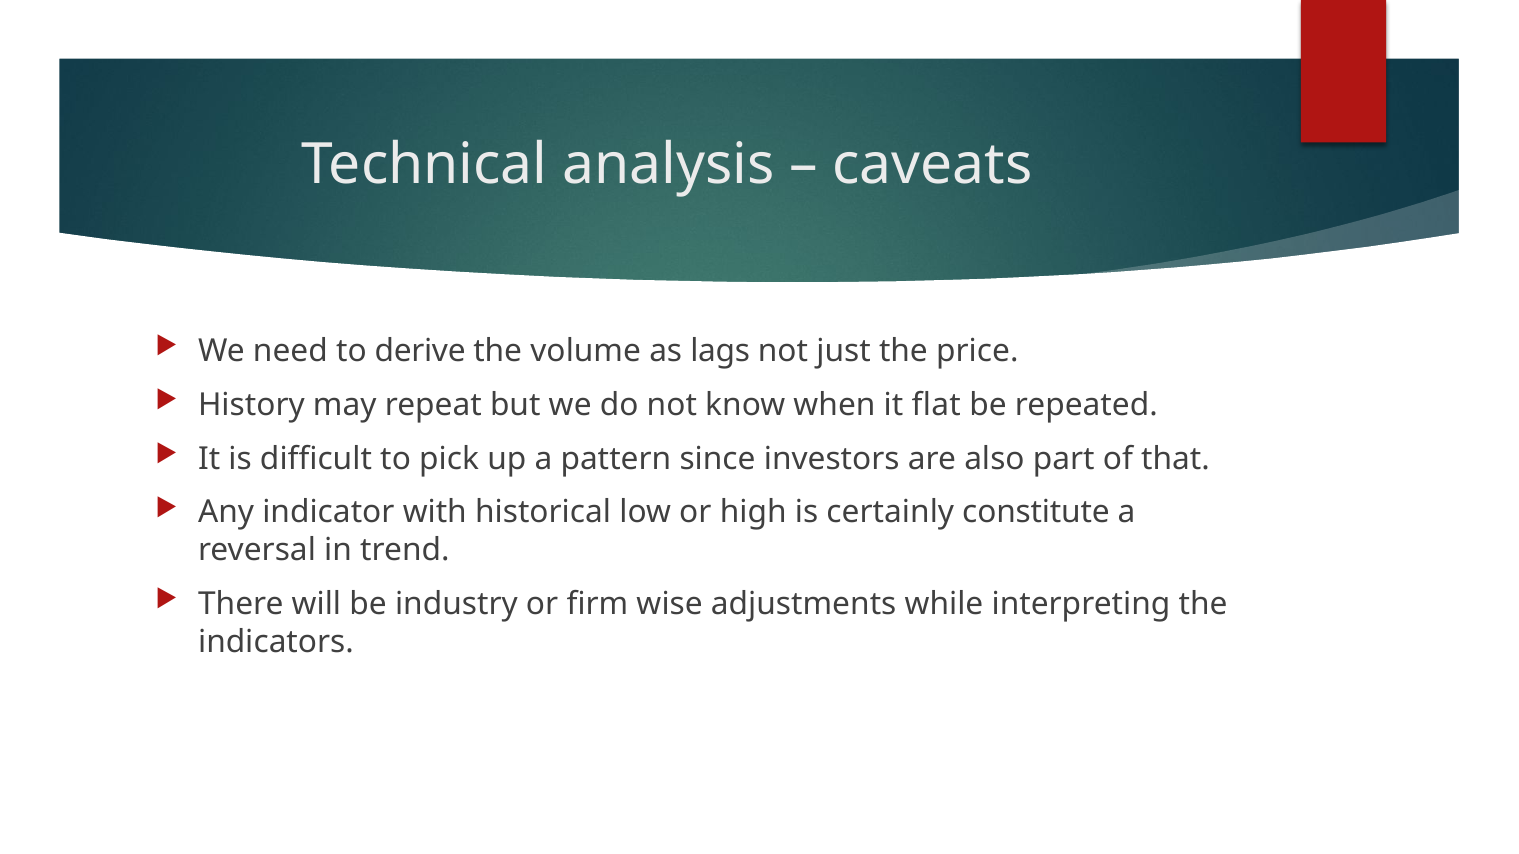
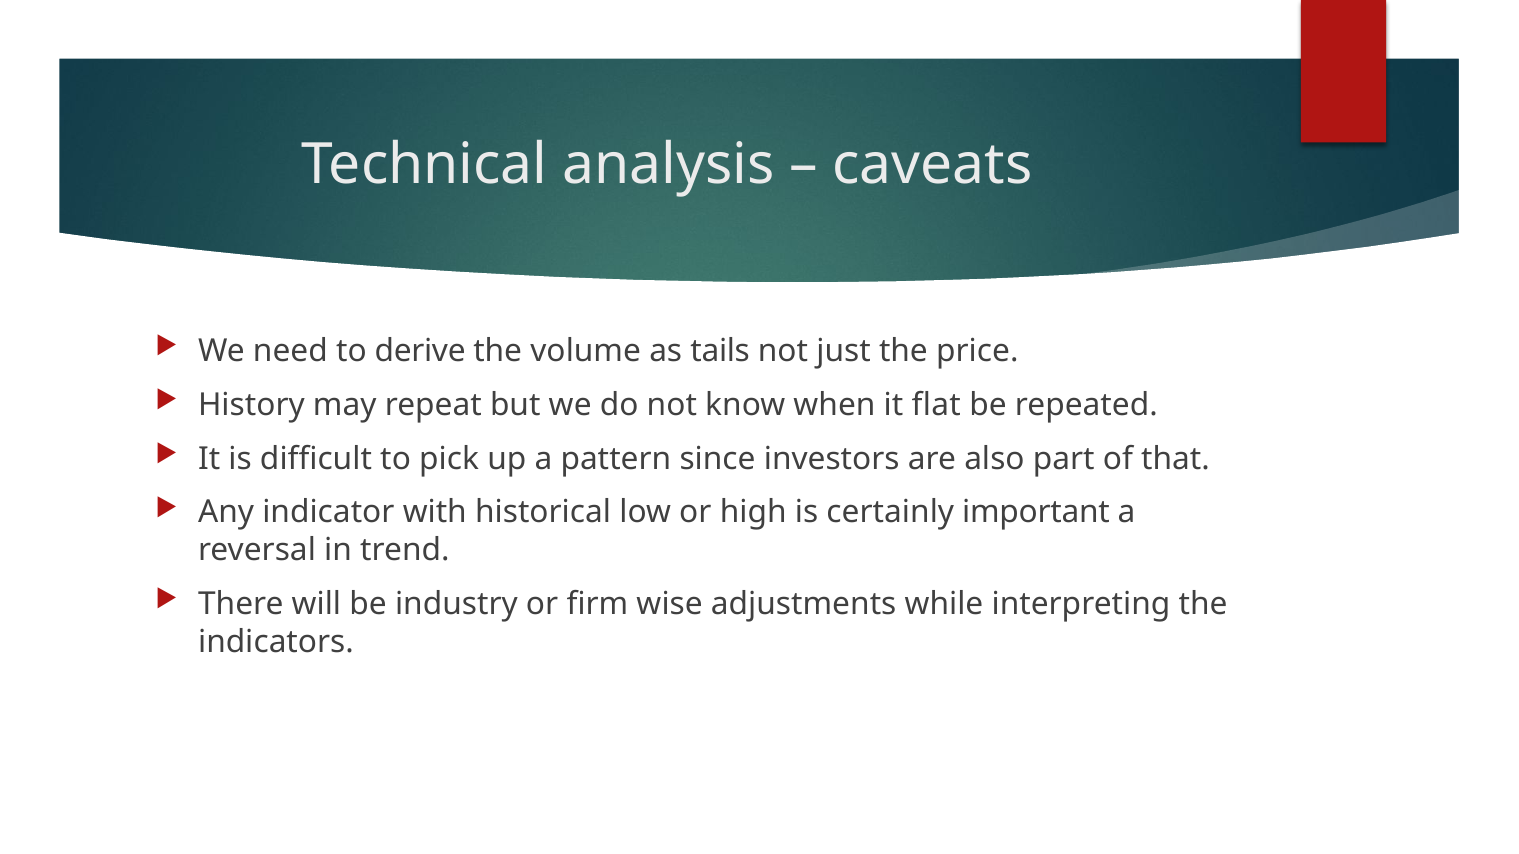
lags: lags -> tails (720, 351)
constitute: constitute -> important (1036, 513)
